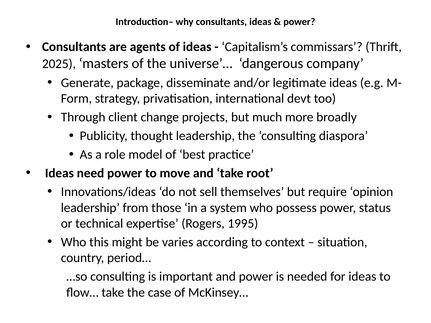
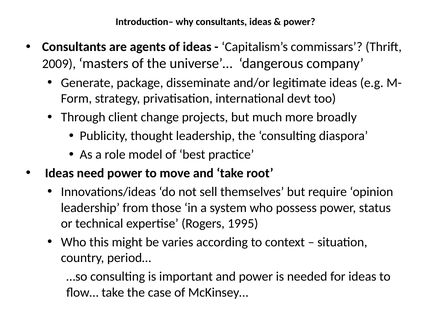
2025: 2025 -> 2009 (59, 64)
